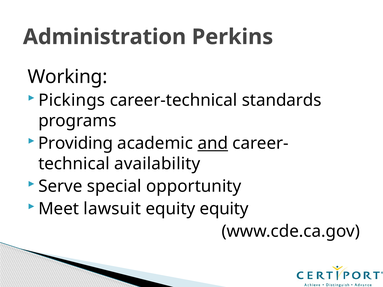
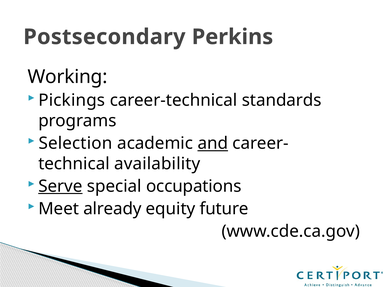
Administration: Administration -> Postsecondary (104, 37)
Providing: Providing -> Selection (75, 143)
Serve underline: none -> present (60, 186)
opportunity: opportunity -> occupations (194, 186)
lawsuit: lawsuit -> already (112, 209)
equity equity: equity -> future (224, 209)
